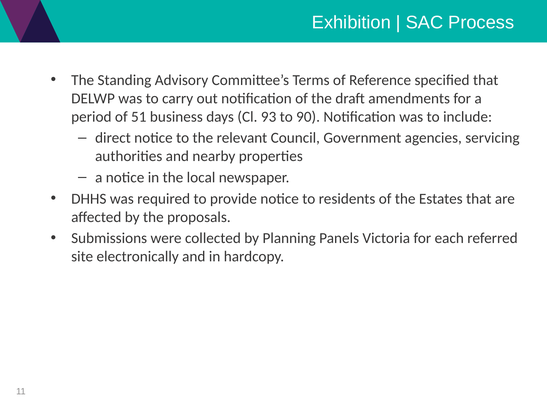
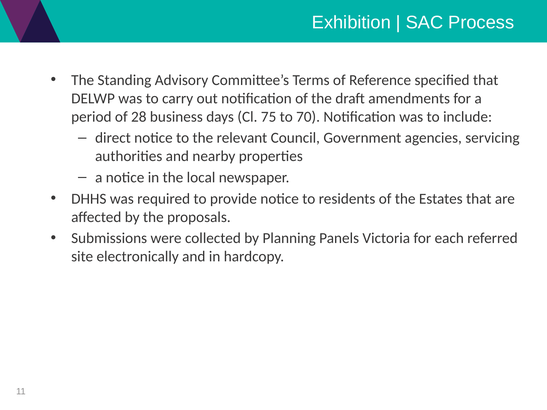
51: 51 -> 28 (139, 117)
93: 93 -> 75 (269, 117)
90: 90 -> 70 (308, 117)
